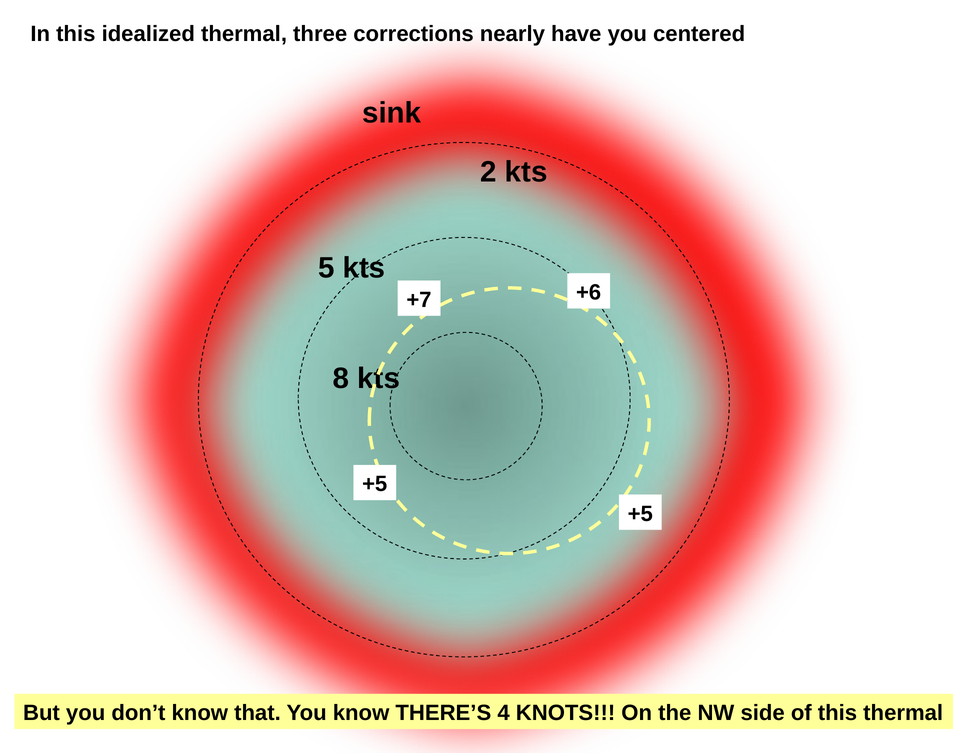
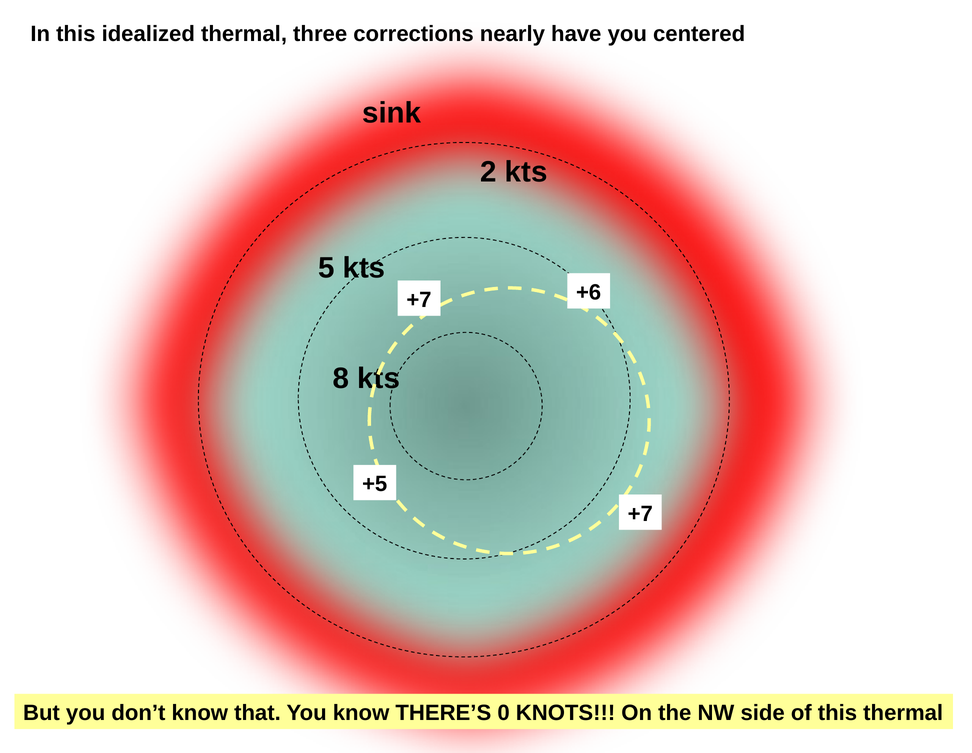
+5: +5 -> +7 (640, 513)
4: 4 -> 0 (504, 713)
